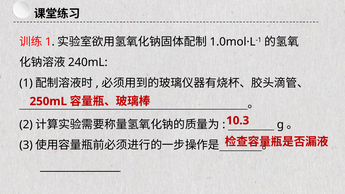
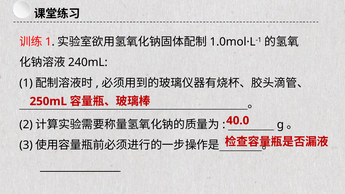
10.3: 10.3 -> 40.0 (238, 121)
